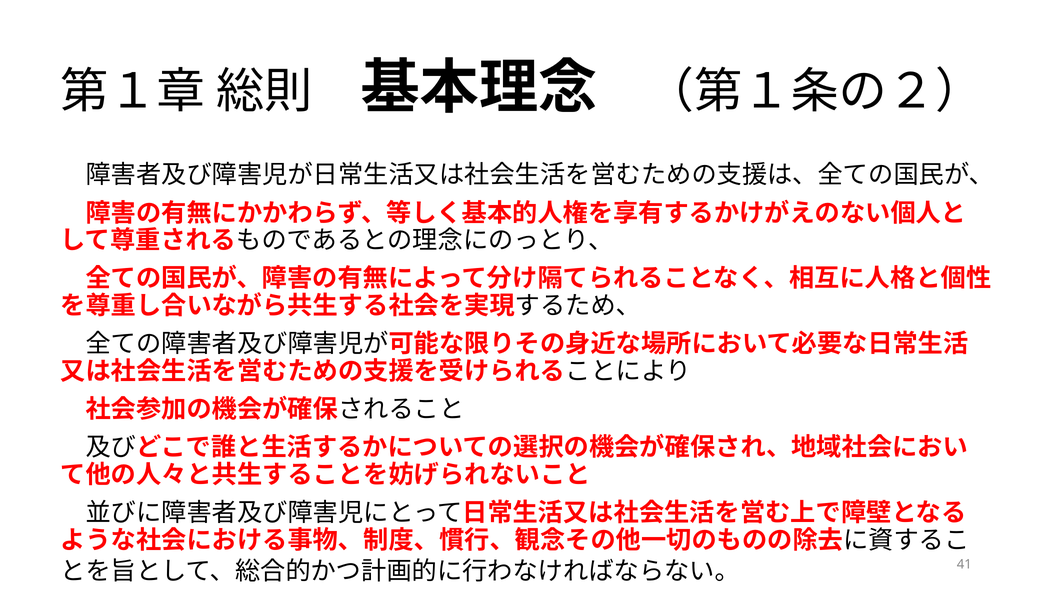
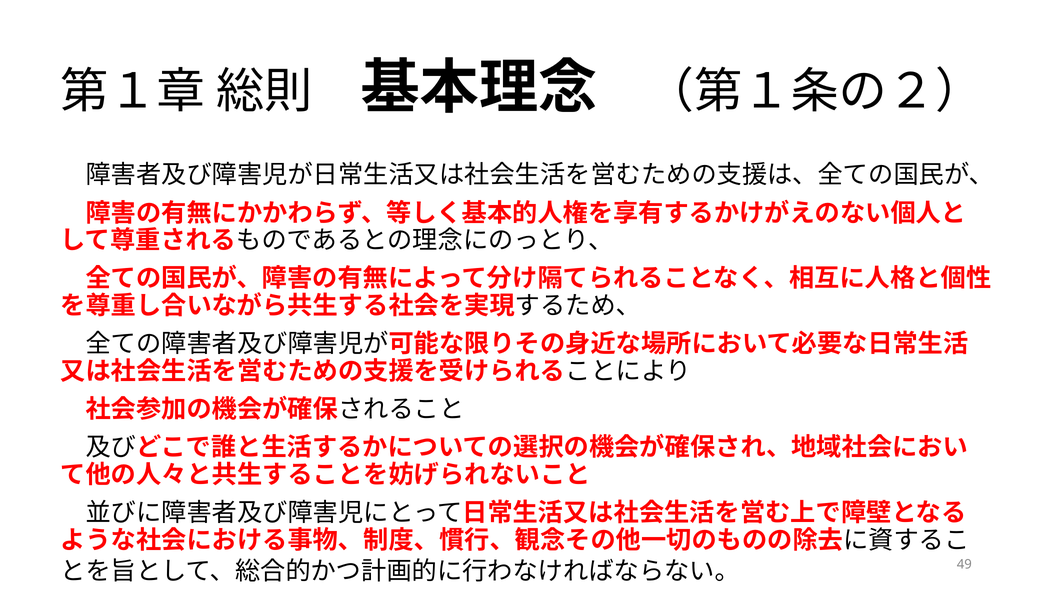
41: 41 -> 49 (964, 564)
